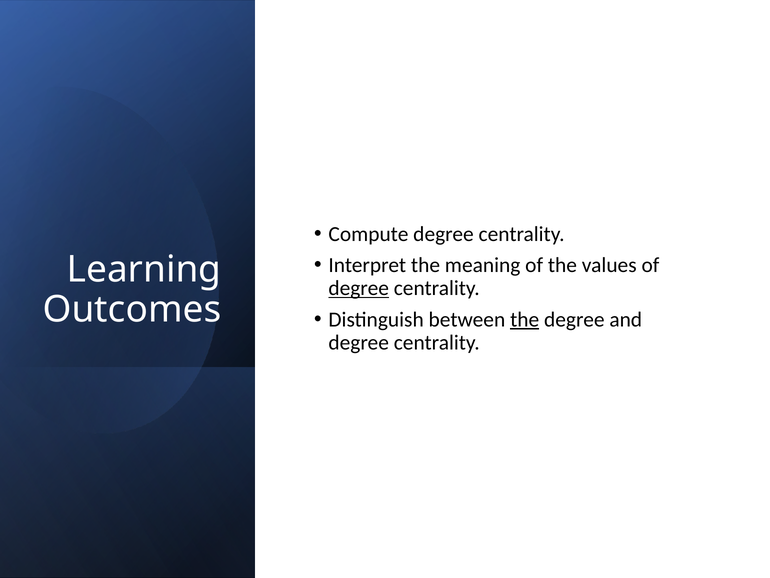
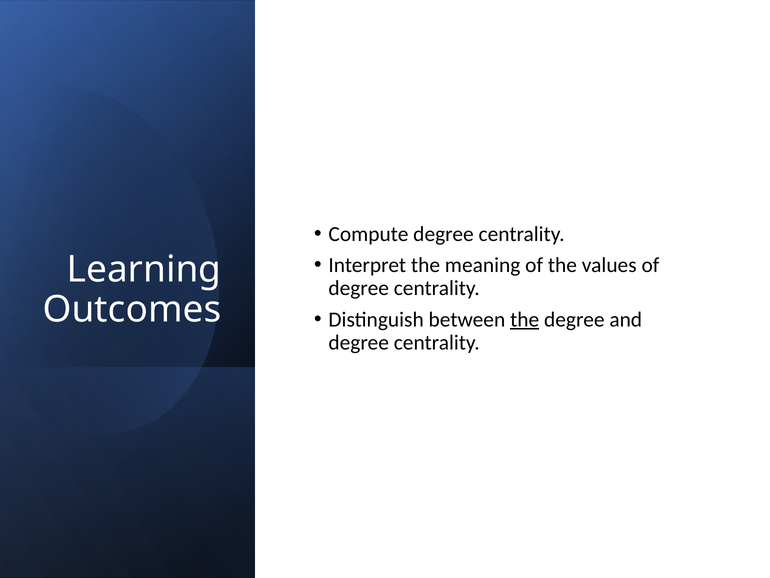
degree underline: present -> none (359, 288)
